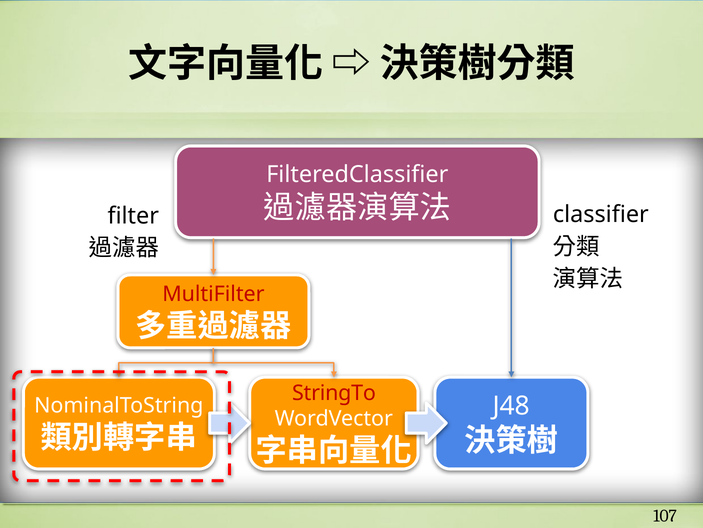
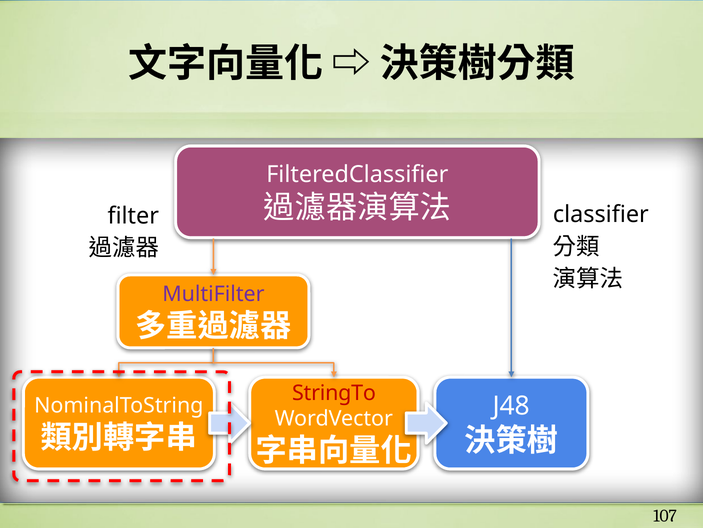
MultiFilter colour: red -> purple (213, 294)
